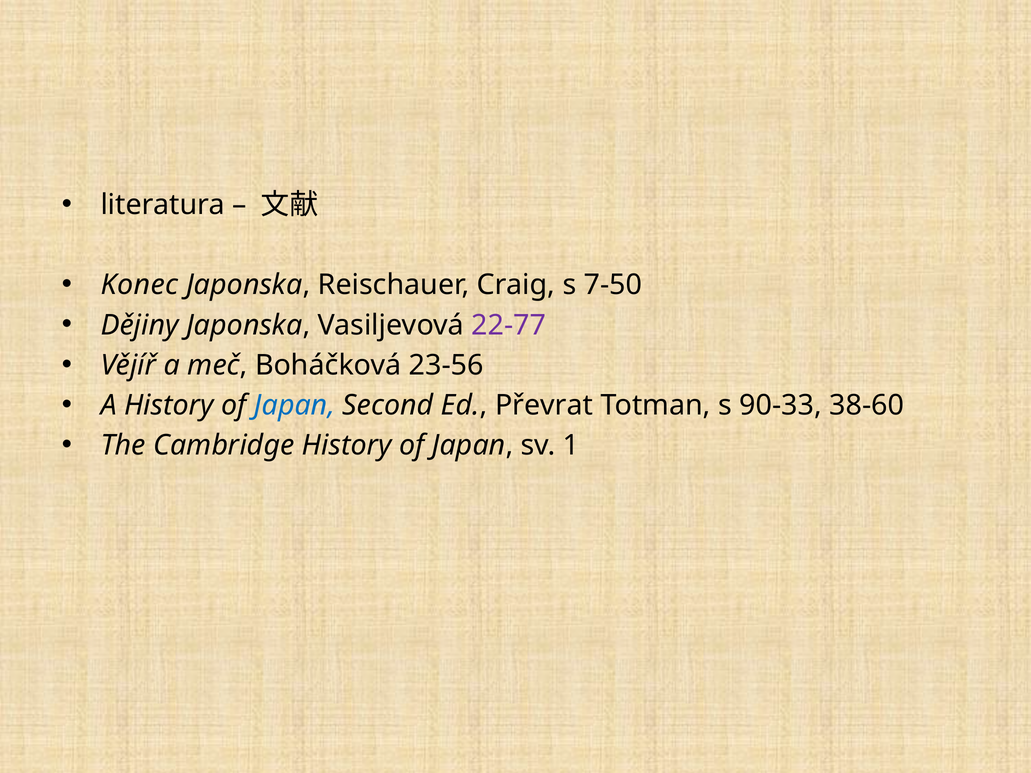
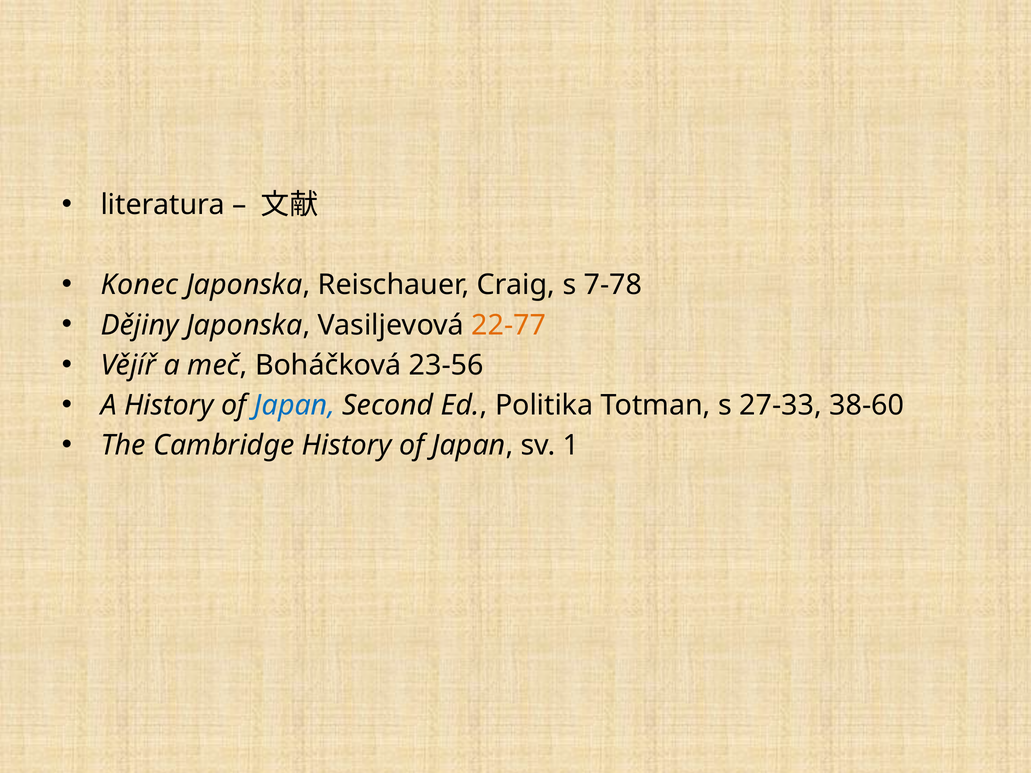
7-50: 7-50 -> 7-78 (613, 285)
22-77 colour: purple -> orange (509, 325)
Převrat: Převrat -> Politika (544, 406)
90-33: 90-33 -> 27-33 (781, 406)
